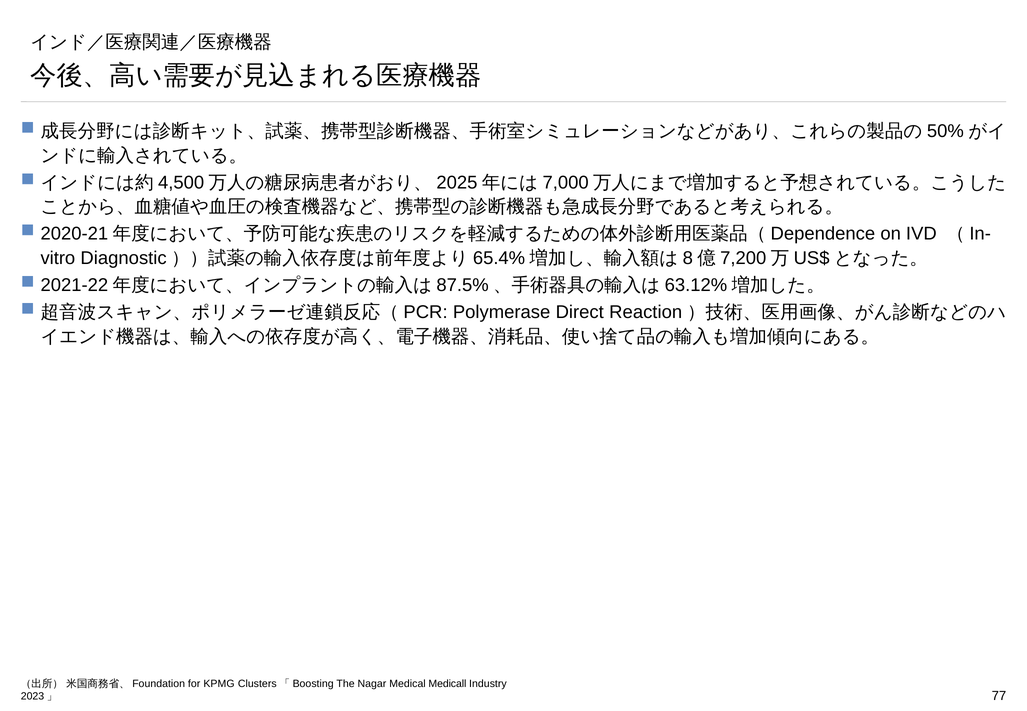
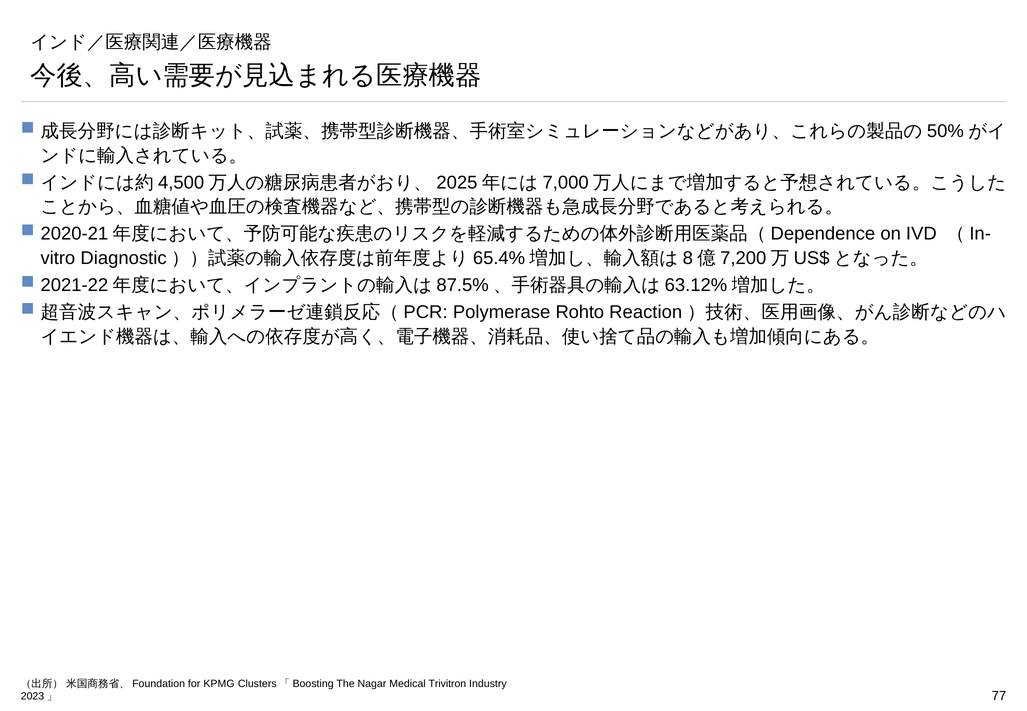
Direct: Direct -> Rohto (580, 312)
Medicall: Medicall -> Trivitron (447, 684)
